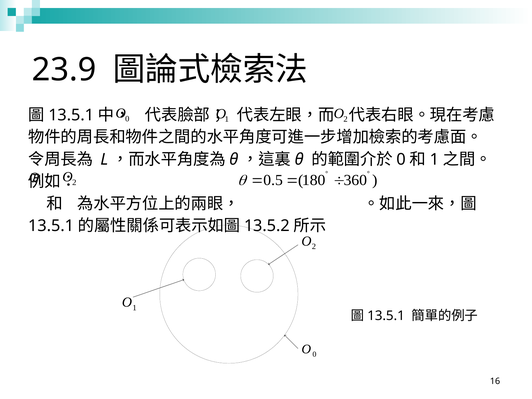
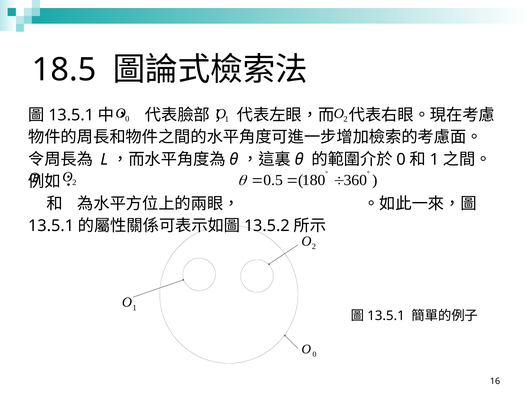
23.9: 23.9 -> 18.5 (64, 70)
